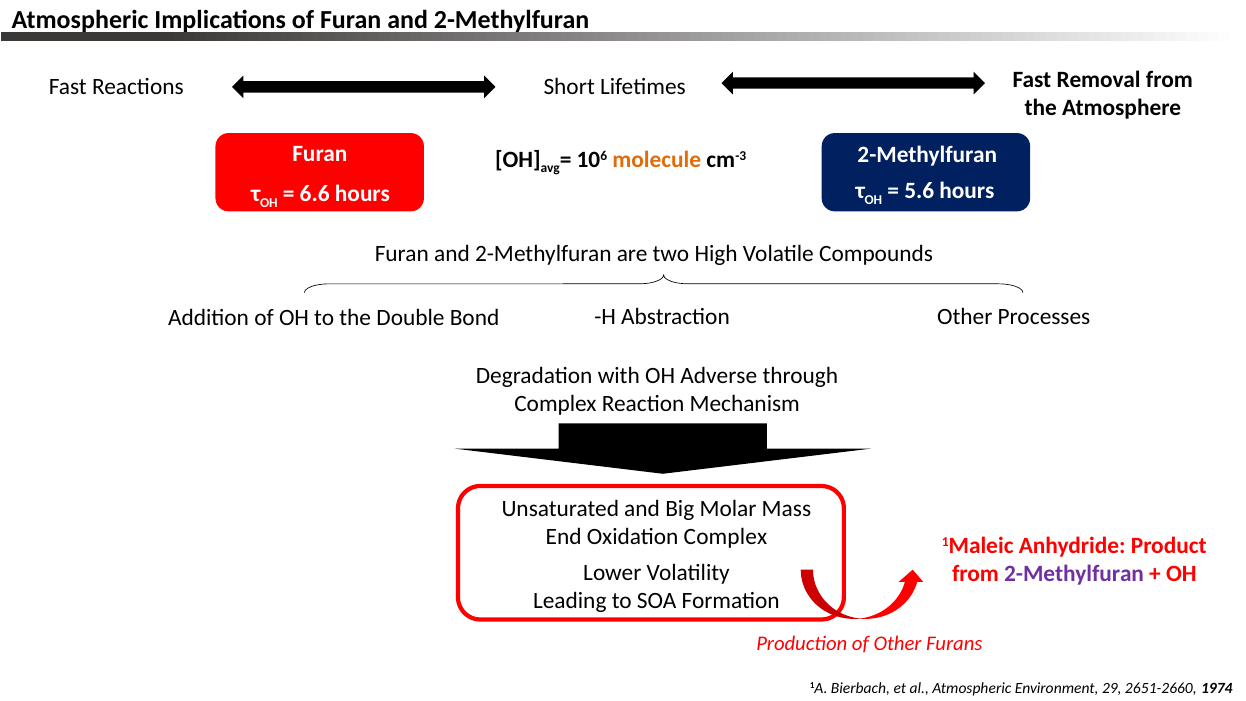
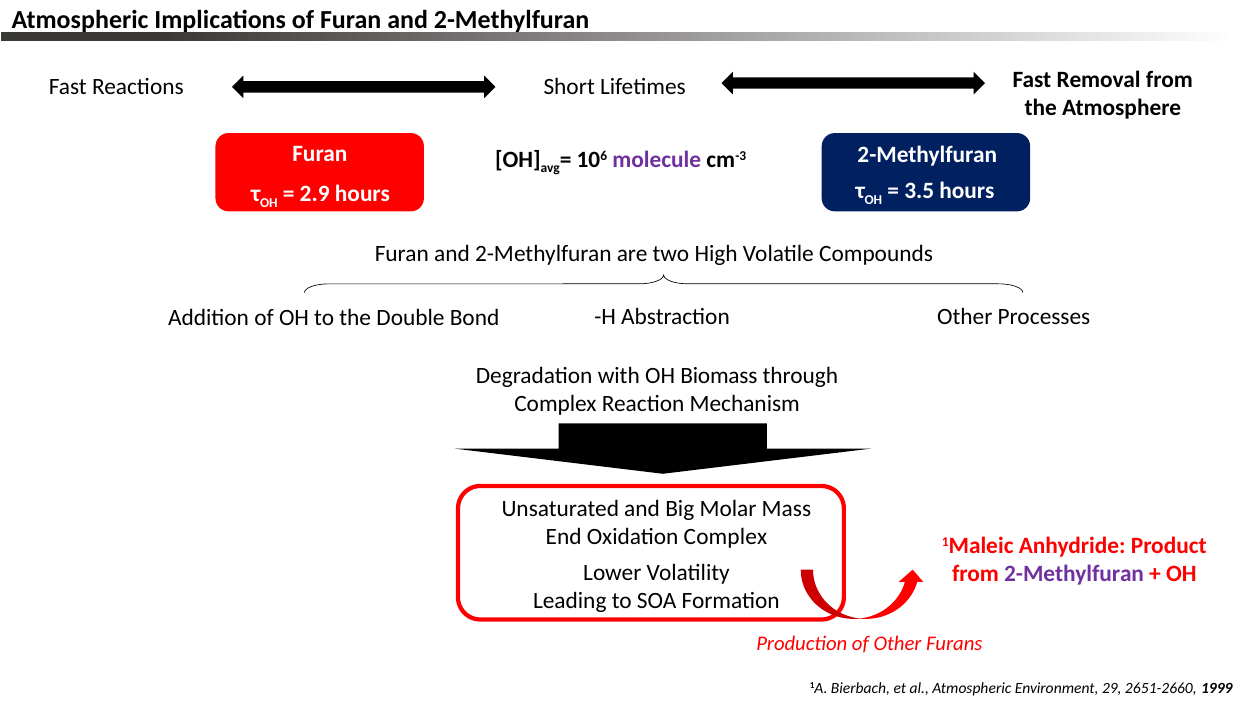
molecule colour: orange -> purple (657, 159)
5.6: 5.6 -> 3.5 (919, 191)
6.6: 6.6 -> 2.9 (315, 194)
Adverse: Adverse -> Biomass (719, 375)
1974: 1974 -> 1999 (1217, 688)
